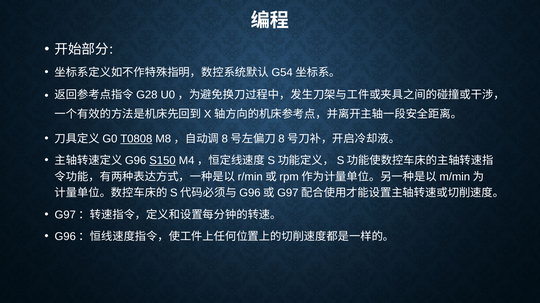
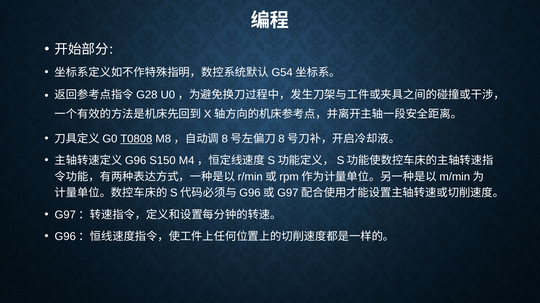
S150 underline: present -> none (163, 161)
